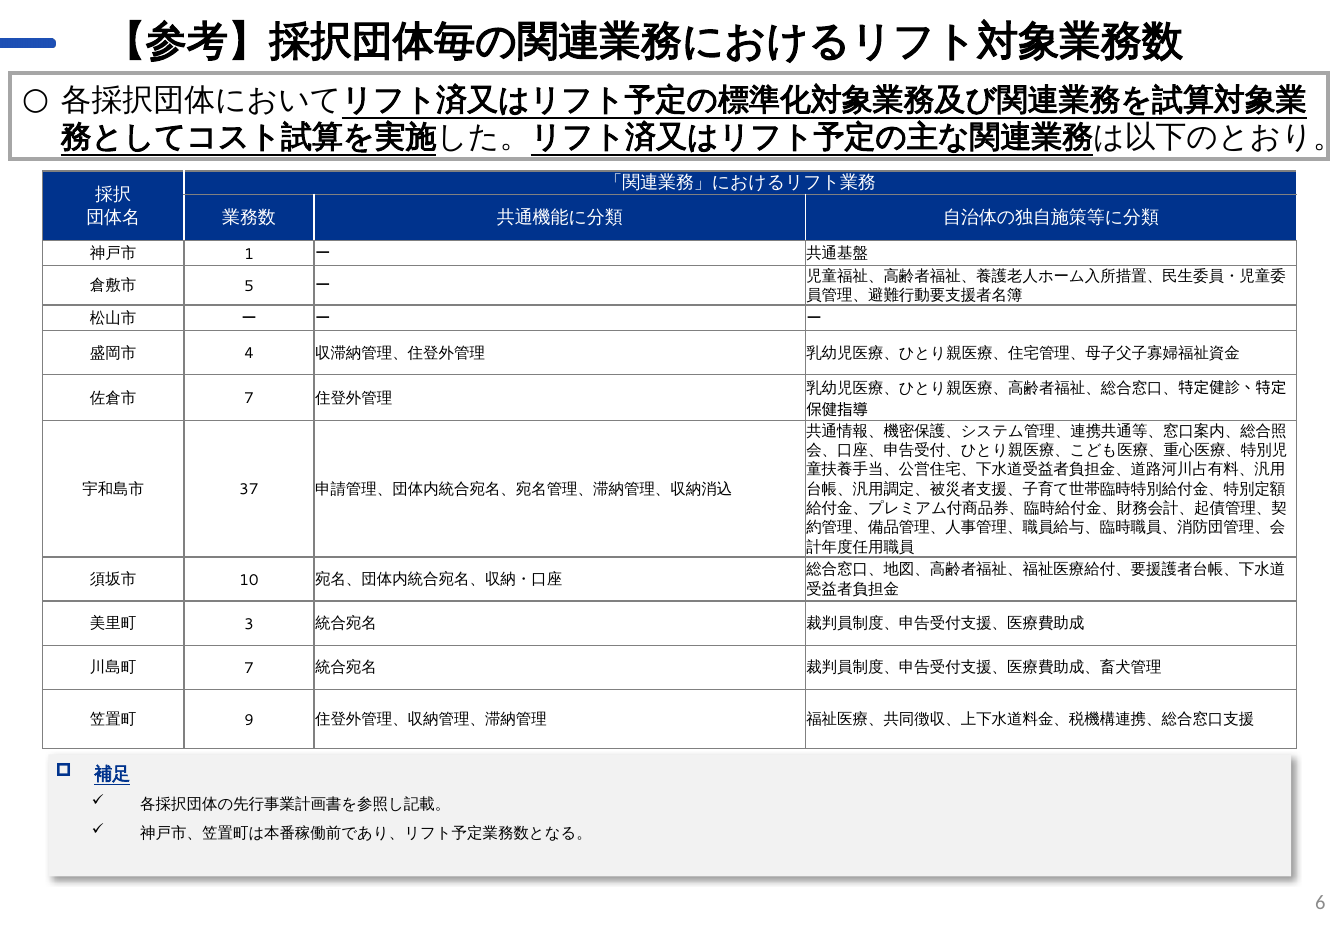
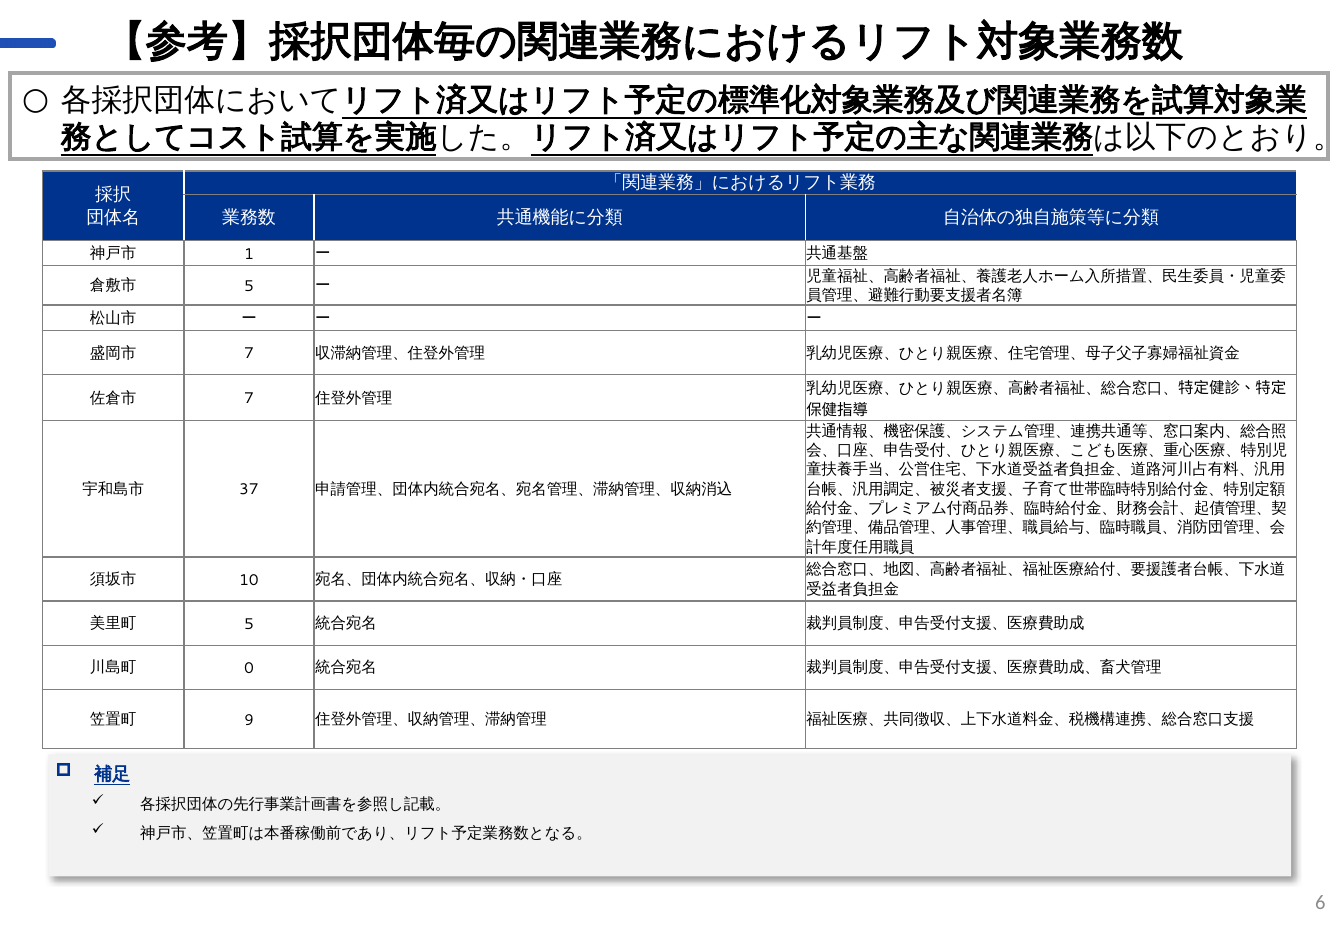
4: 4 -> 7 (249, 354)
3: 3 -> 5 (249, 624)
7: 7 -> 0 (249, 669)
